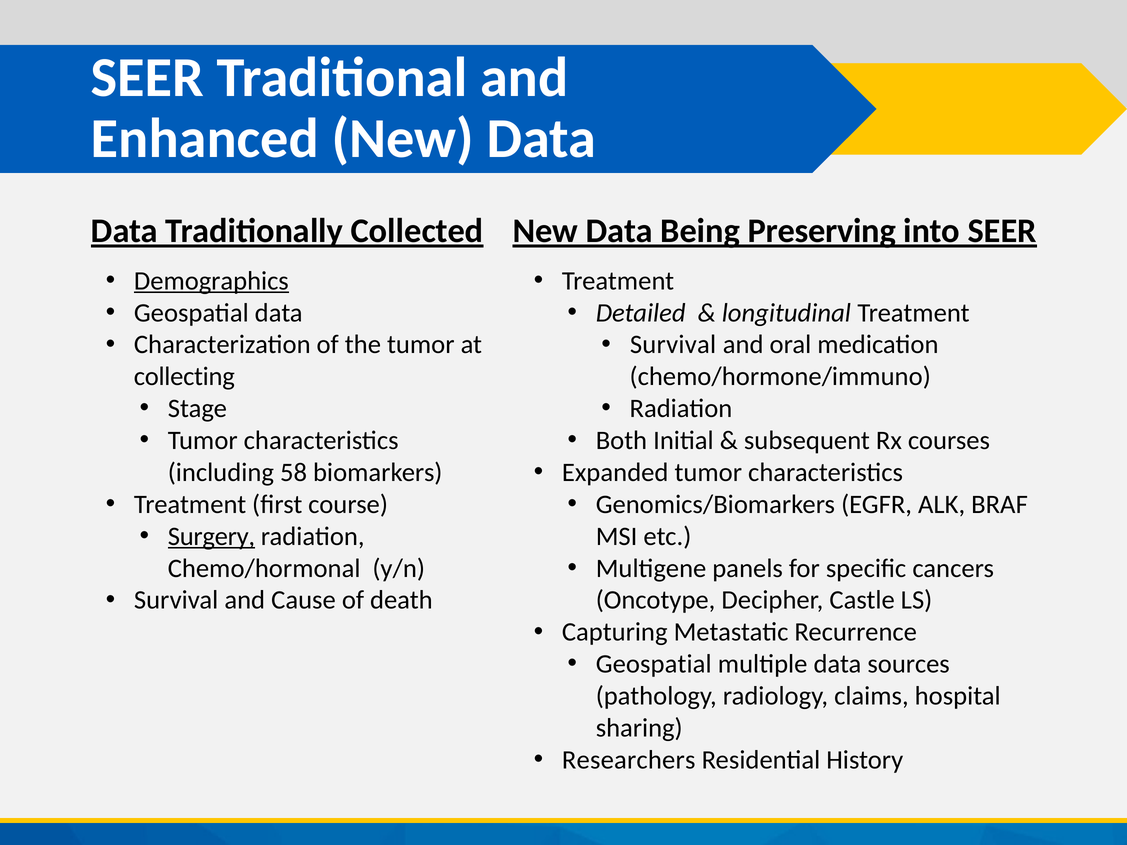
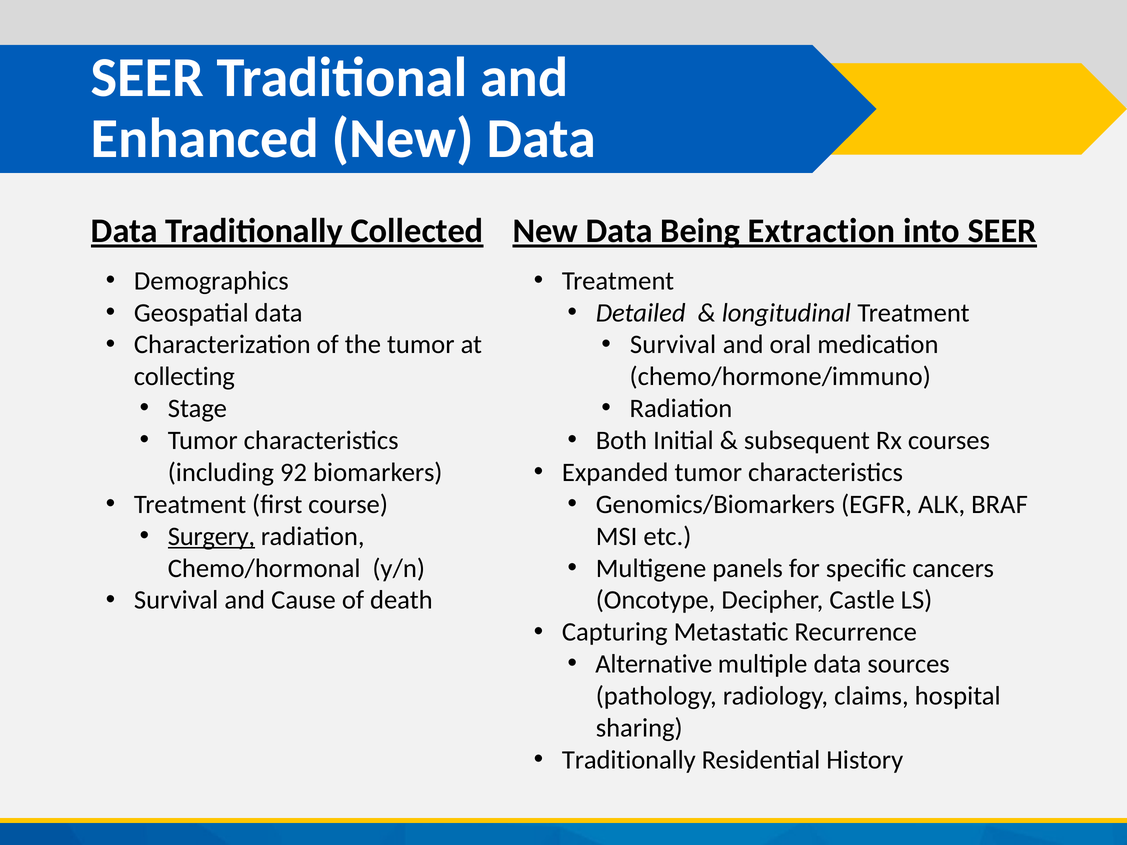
Preserving: Preserving -> Extraction (822, 231)
Demographics underline: present -> none (211, 281)
58: 58 -> 92 (294, 473)
Geospatial: Geospatial -> Alternative (654, 664)
Researchers: Researchers -> Traditionally (629, 760)
